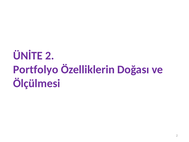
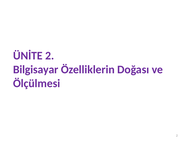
Portfolyo: Portfolyo -> Bilgisayar (36, 69)
